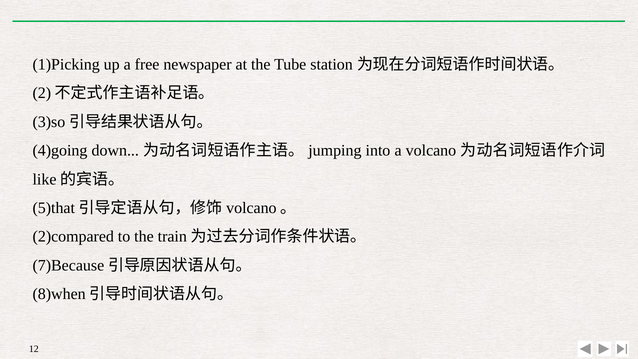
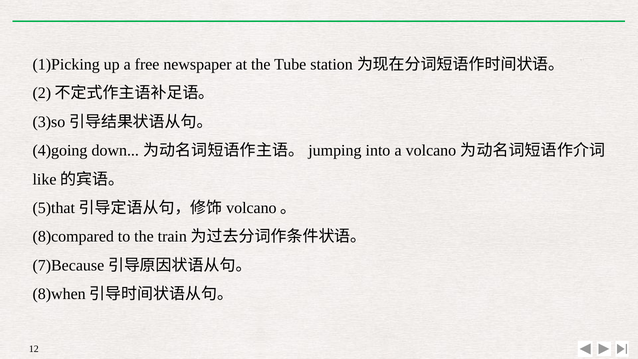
2)compared: 2)compared -> 8)compared (73, 237)
